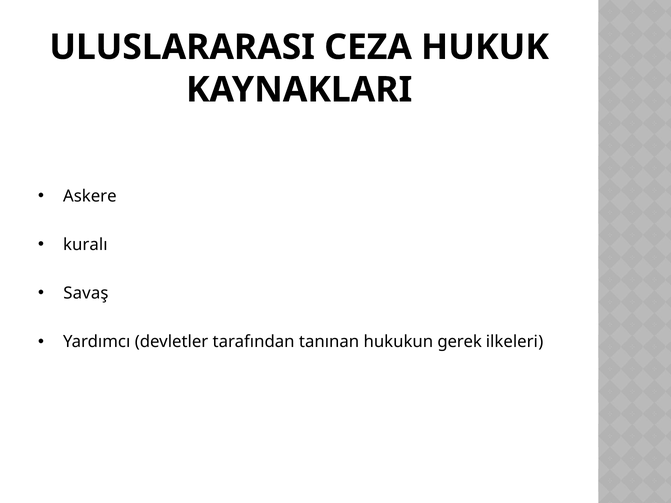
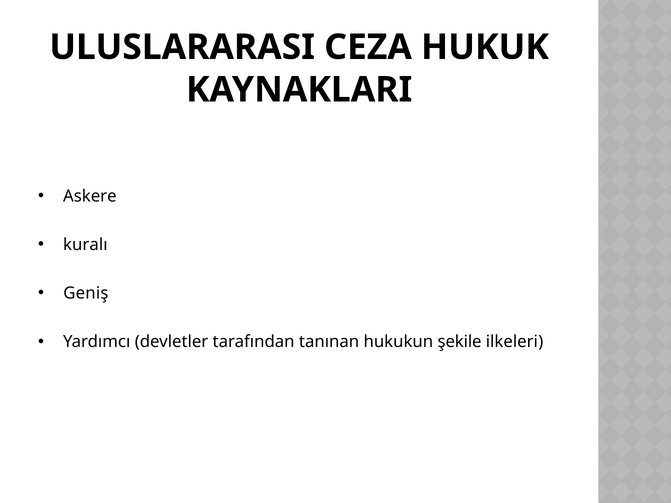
Savaş: Savaş -> Geniş (86, 293)
gerek: gerek -> şekile (460, 342)
